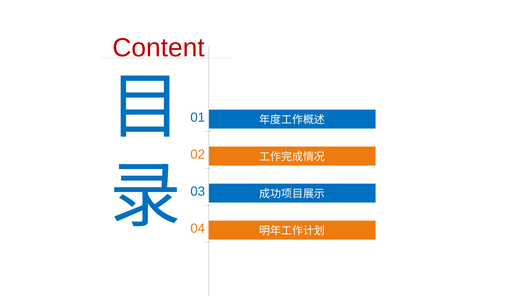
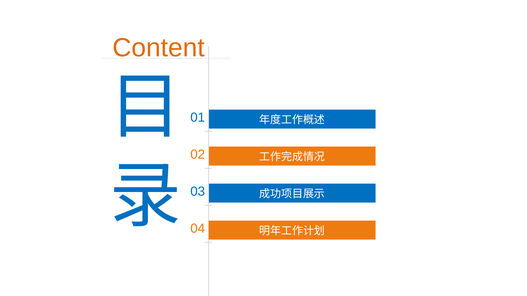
Content colour: red -> orange (159, 48)
